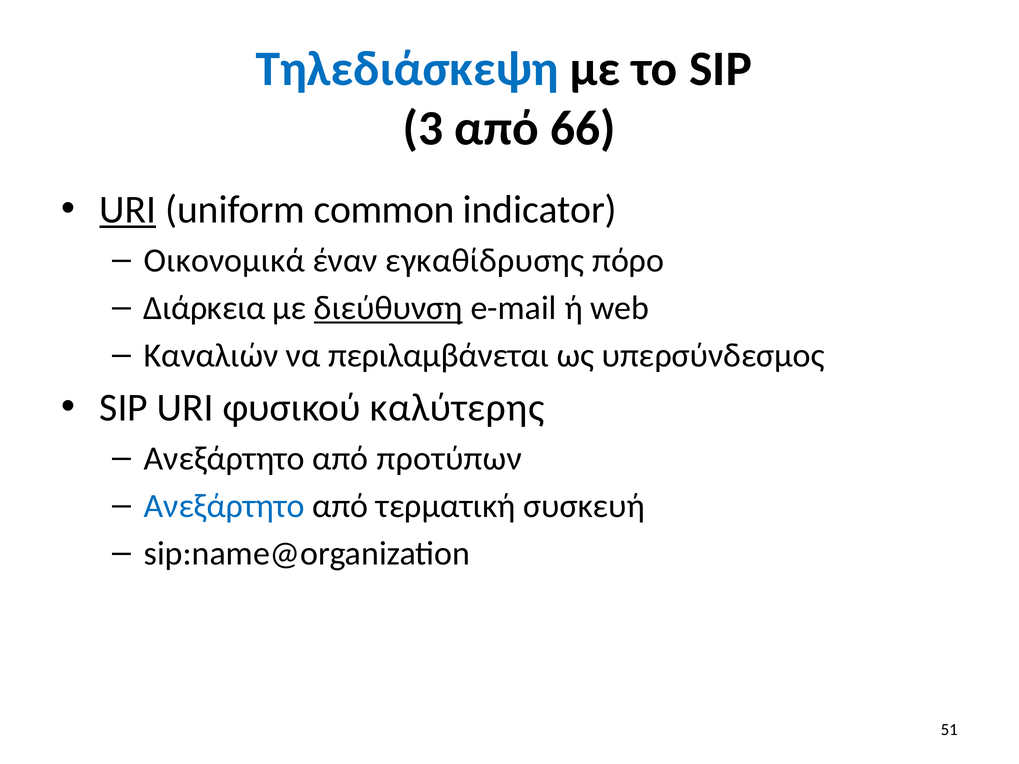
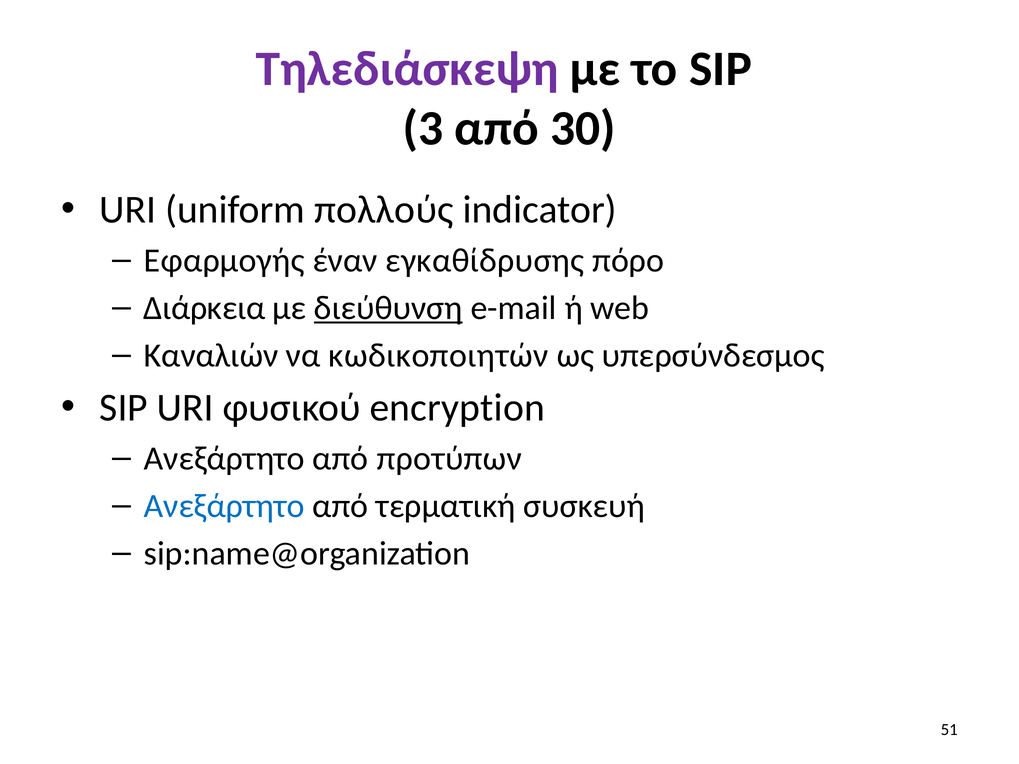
Τηλεδιάσκεψη colour: blue -> purple (407, 69)
66: 66 -> 30 (583, 128)
URI underline: present -> none (128, 210)
common: common -> πολλούς (384, 210)
Οικονομικά: Οικονομικά -> Εφαρμογής (224, 260)
περιλαμβάνεται: περιλαμβάνεται -> κωδικοποιητών (438, 356)
καλύτερης: καλύτερης -> encryption (457, 408)
